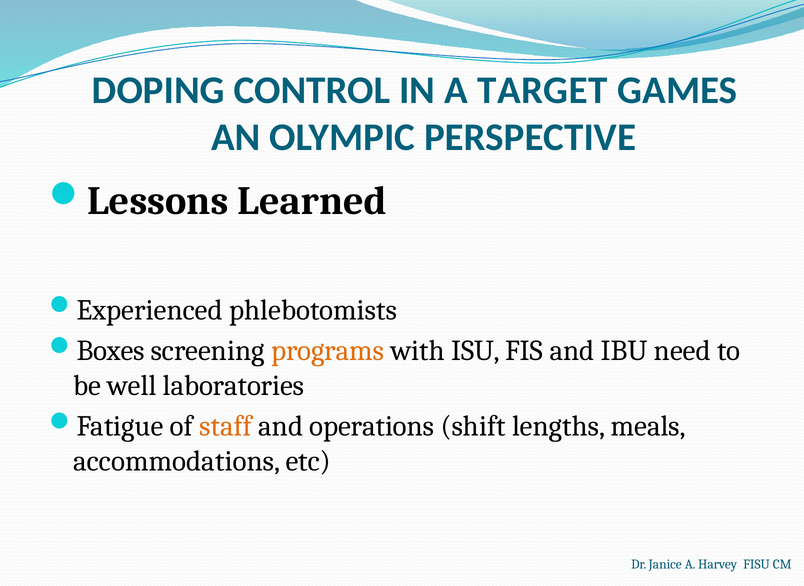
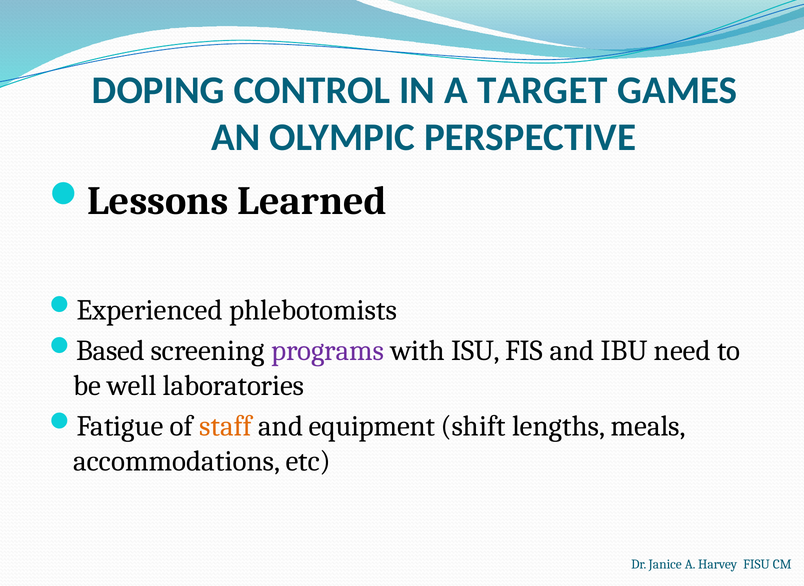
Boxes: Boxes -> Based (111, 351)
programs colour: orange -> purple (328, 351)
operations: operations -> equipment (372, 426)
